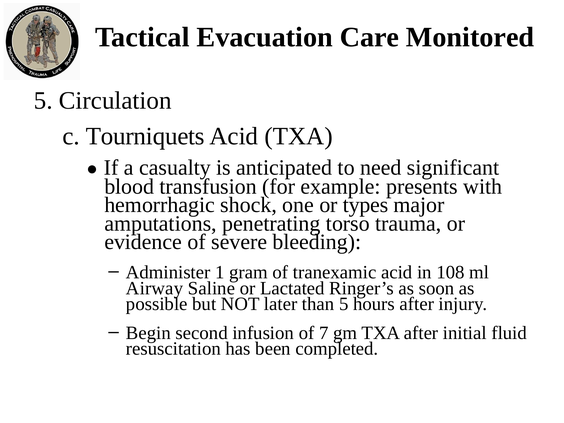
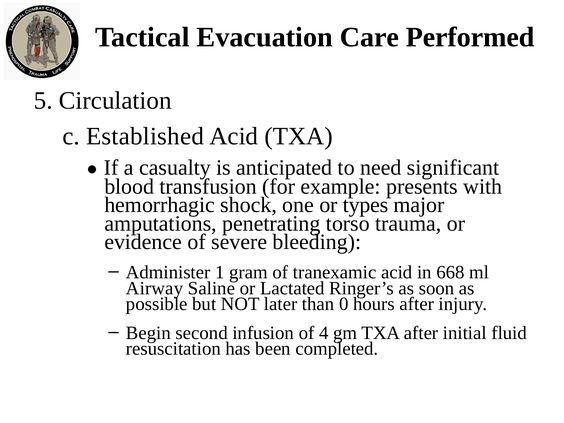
Monitored: Monitored -> Performed (470, 37)
Tourniquets: Tourniquets -> Established (145, 136)
108: 108 -> 668 (450, 272)
than 5: 5 -> 0 (344, 304)
7: 7 -> 4 (324, 333)
